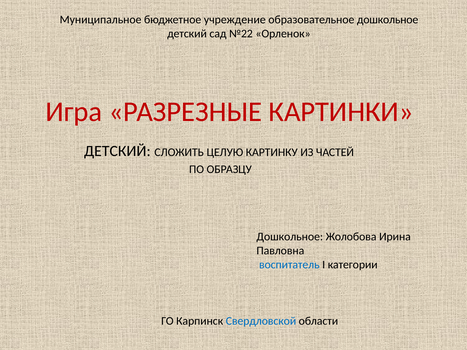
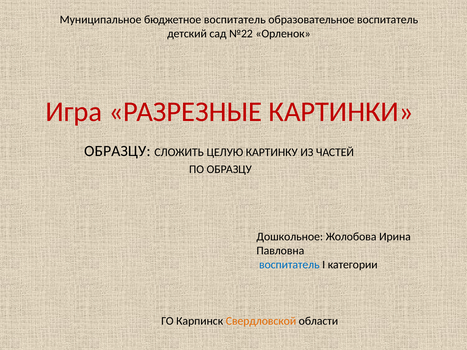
бюджетное учреждение: учреждение -> воспитатель (235, 20)
образовательное дошкольное: дошкольное -> воспитатель (388, 20)
ДЕТСКИЙ: ДЕТСКИЙ -> ОБРАЗЦУ (117, 151)
Свердловской colour: blue -> orange (261, 321)
